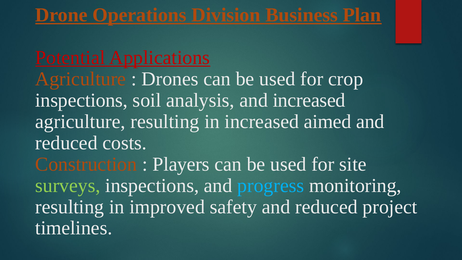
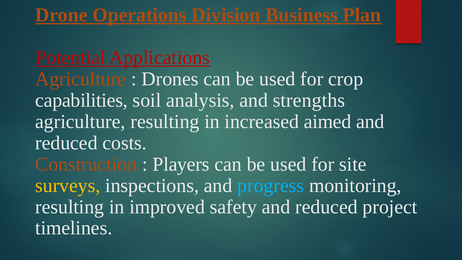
inspections: inspections -> capabilities (82, 100)
and increased: increased -> strengths (309, 100)
surveys colour: light green -> yellow (68, 185)
